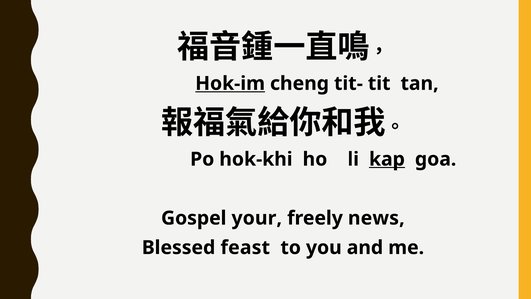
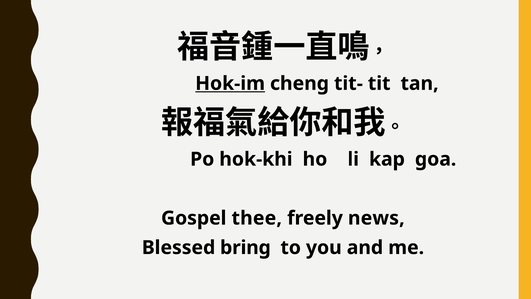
kap underline: present -> none (387, 159)
your: your -> thee (257, 218)
feast: feast -> bring (245, 247)
